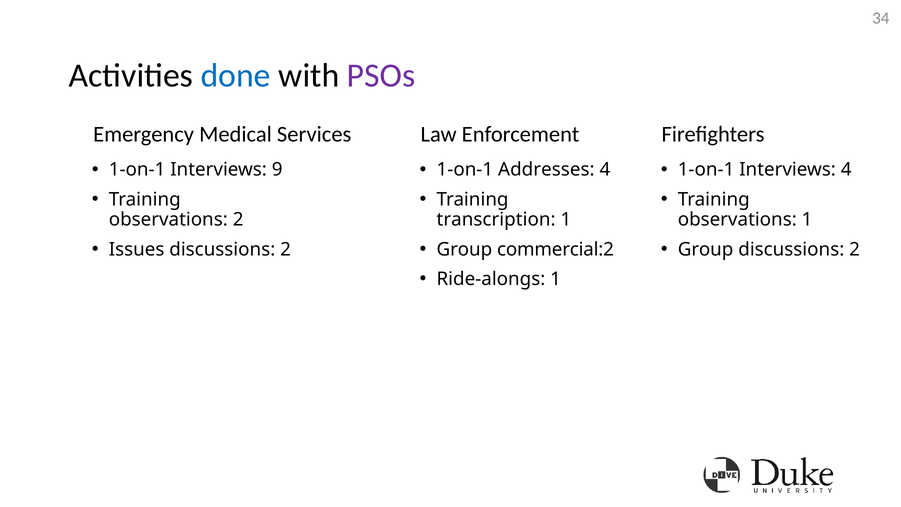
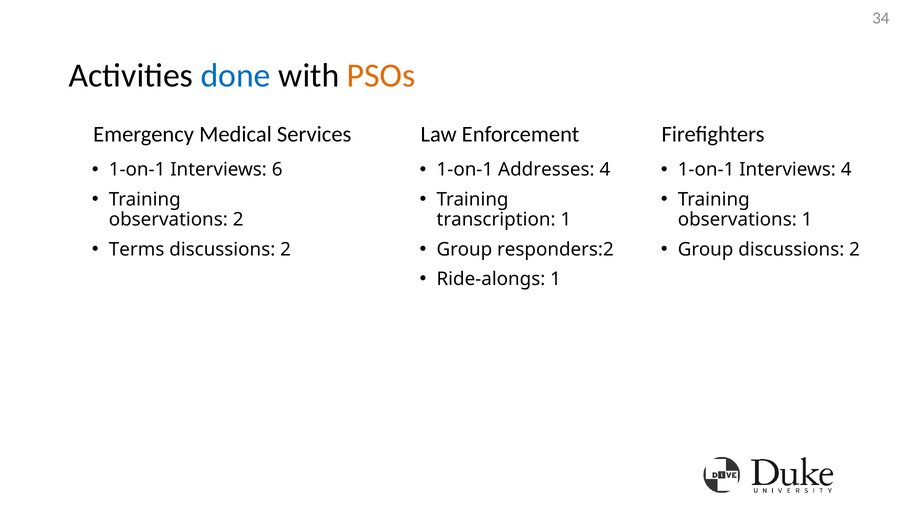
PSOs colour: purple -> orange (381, 76)
9: 9 -> 6 (277, 170)
Issues: Issues -> Terms (137, 249)
commercial:2: commercial:2 -> responders:2 (555, 249)
